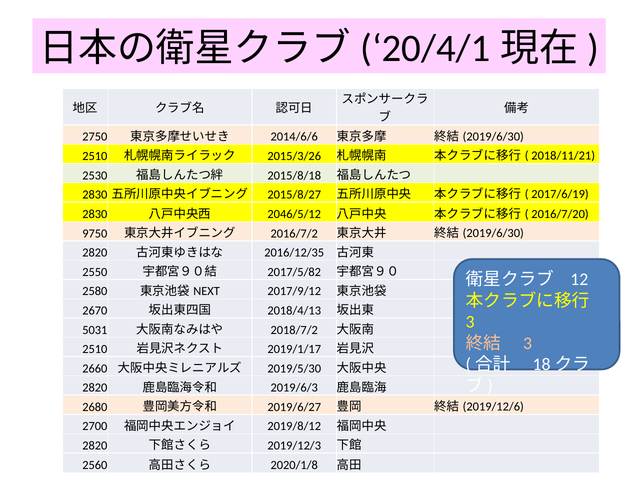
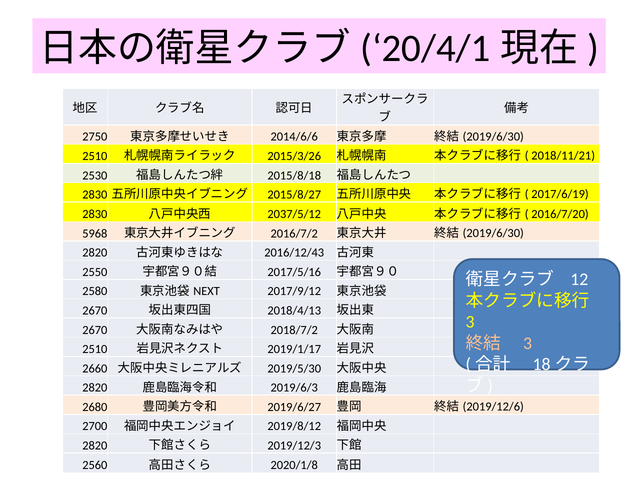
2046/5/12: 2046/5/12 -> 2037/5/12 (294, 214)
9750: 9750 -> 5968 (95, 233)
2016/12/35: 2016/12/35 -> 2016/12/43 (294, 253)
2017/5/82: 2017/5/82 -> 2017/5/16 (294, 272)
5031: 5031 -> 2670 (95, 330)
